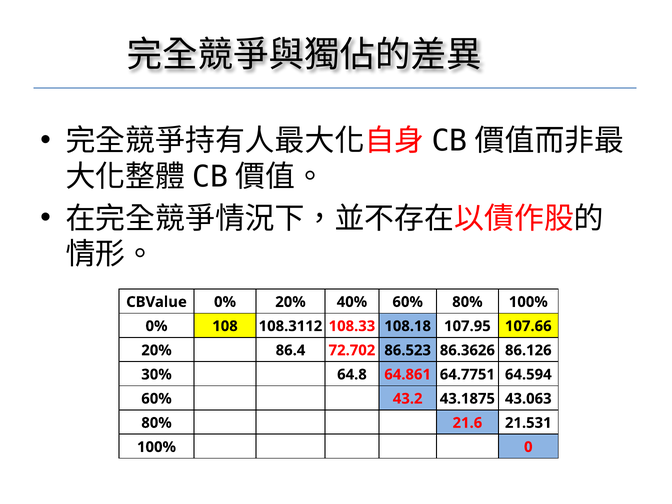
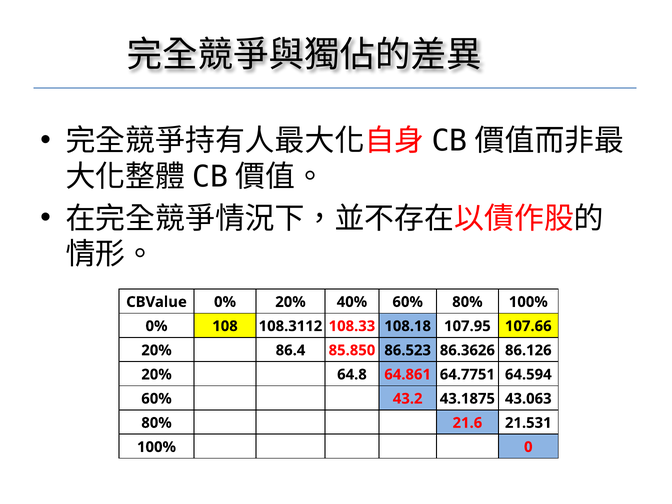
72.702: 72.702 -> 85.850 (352, 350)
30%: 30% -> 20% (157, 375)
